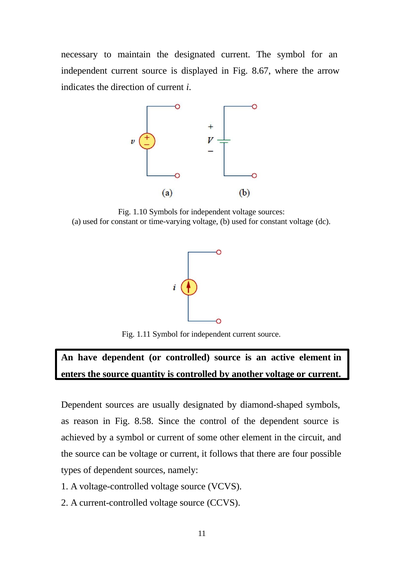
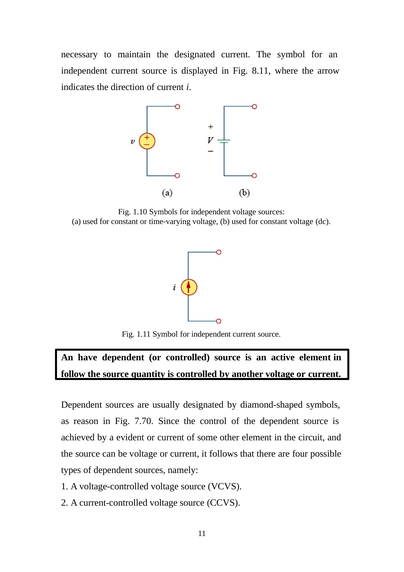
8.67: 8.67 -> 8.11 (261, 71)
enters: enters -> follow (73, 374)
8.58: 8.58 -> 7.70 (144, 421)
a symbol: symbol -> evident (130, 437)
